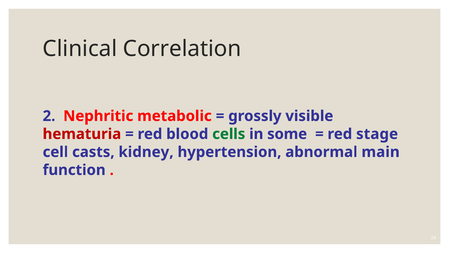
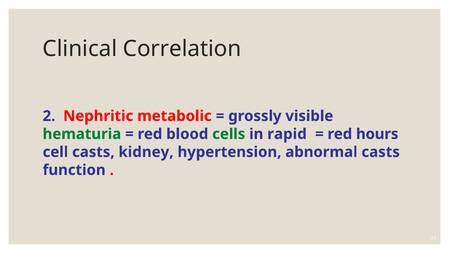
hematuria colour: red -> green (82, 134)
some: some -> rapid (287, 134)
stage: stage -> hours (377, 134)
abnormal main: main -> casts (381, 152)
